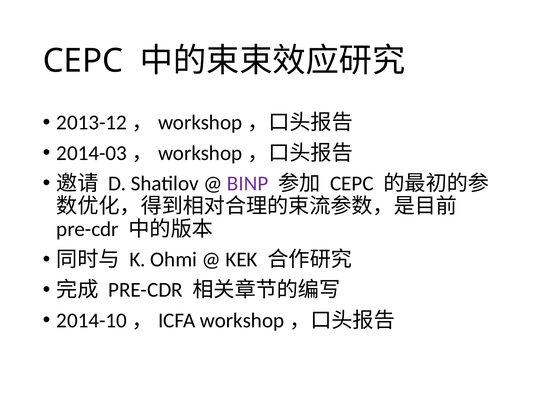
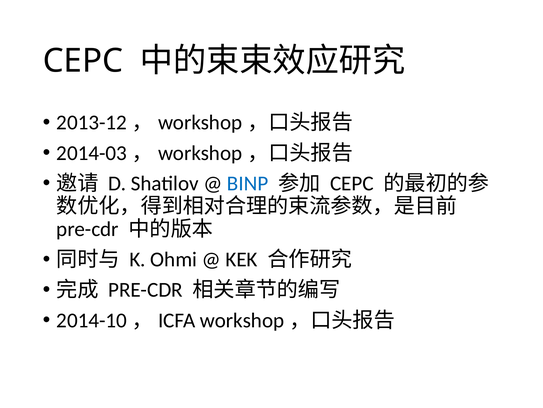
BINP colour: purple -> blue (248, 183)
